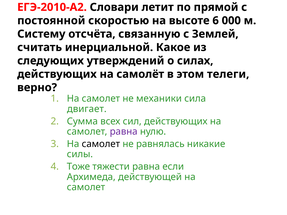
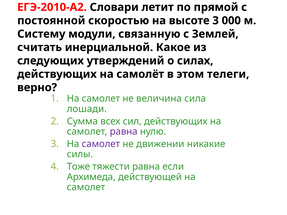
высоте 6: 6 -> 3 (216, 21)
отсчёта: отсчёта -> модули (92, 34)
механики: механики -> величина (159, 99)
двигает: двигает -> лошади (87, 109)
самолет colour: black -> purple (101, 144)
равнялась: равнялась -> движении (160, 144)
